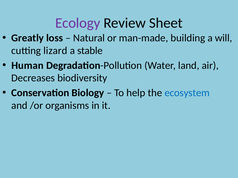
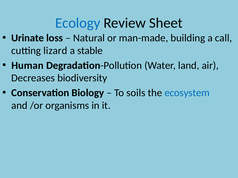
Ecology colour: purple -> blue (78, 23)
Greatly: Greatly -> Urinate (28, 38)
will: will -> call (224, 38)
help: help -> soils (136, 93)
